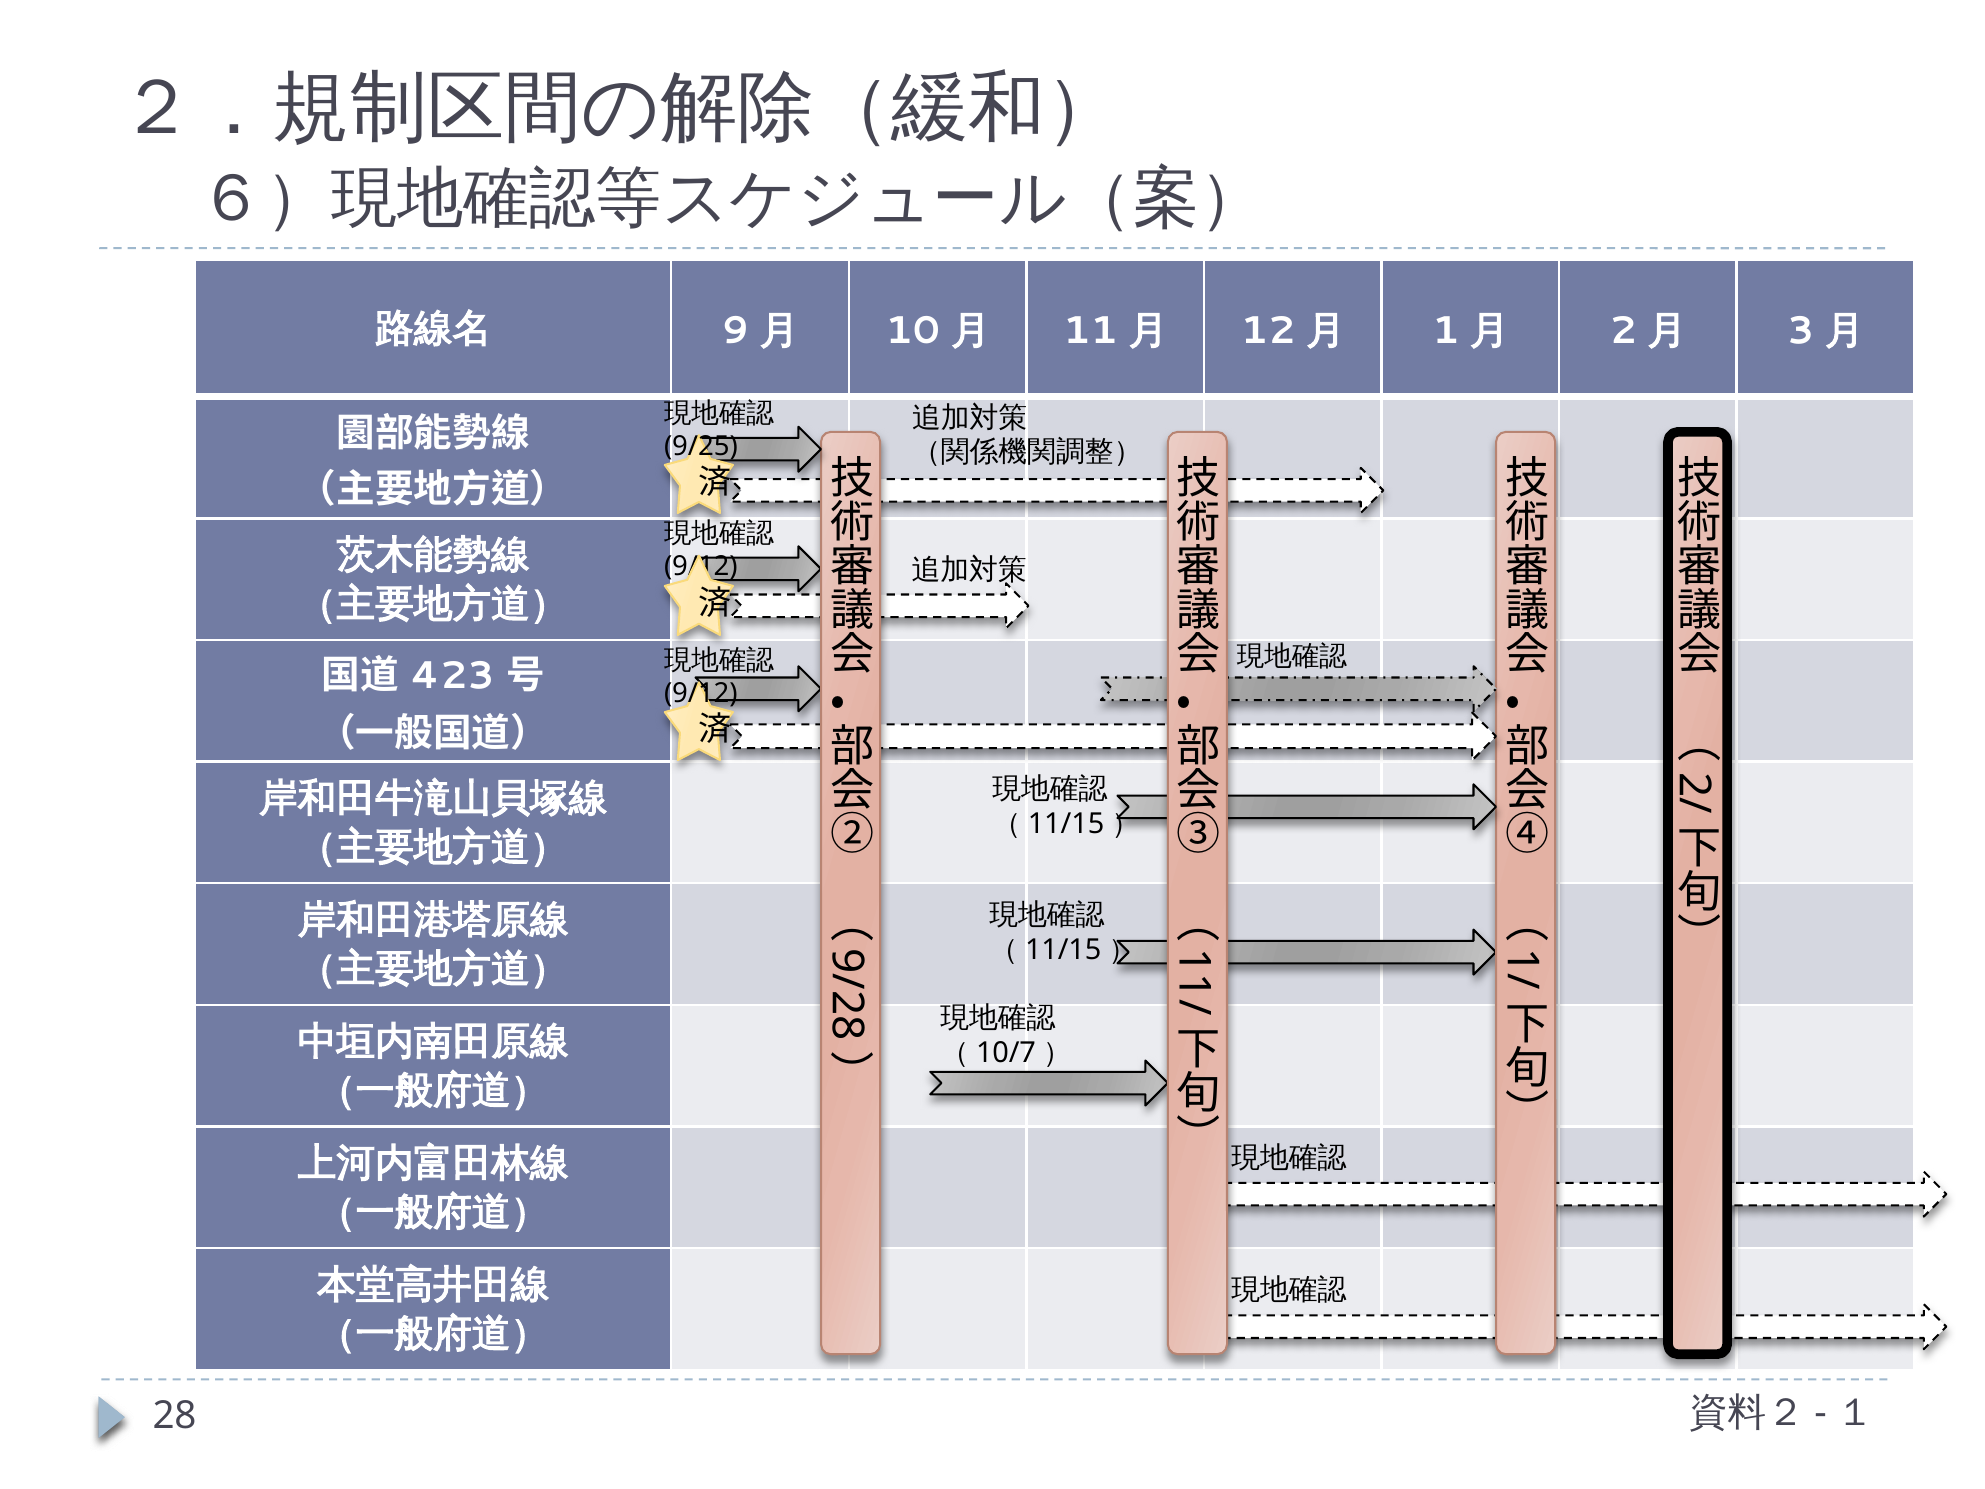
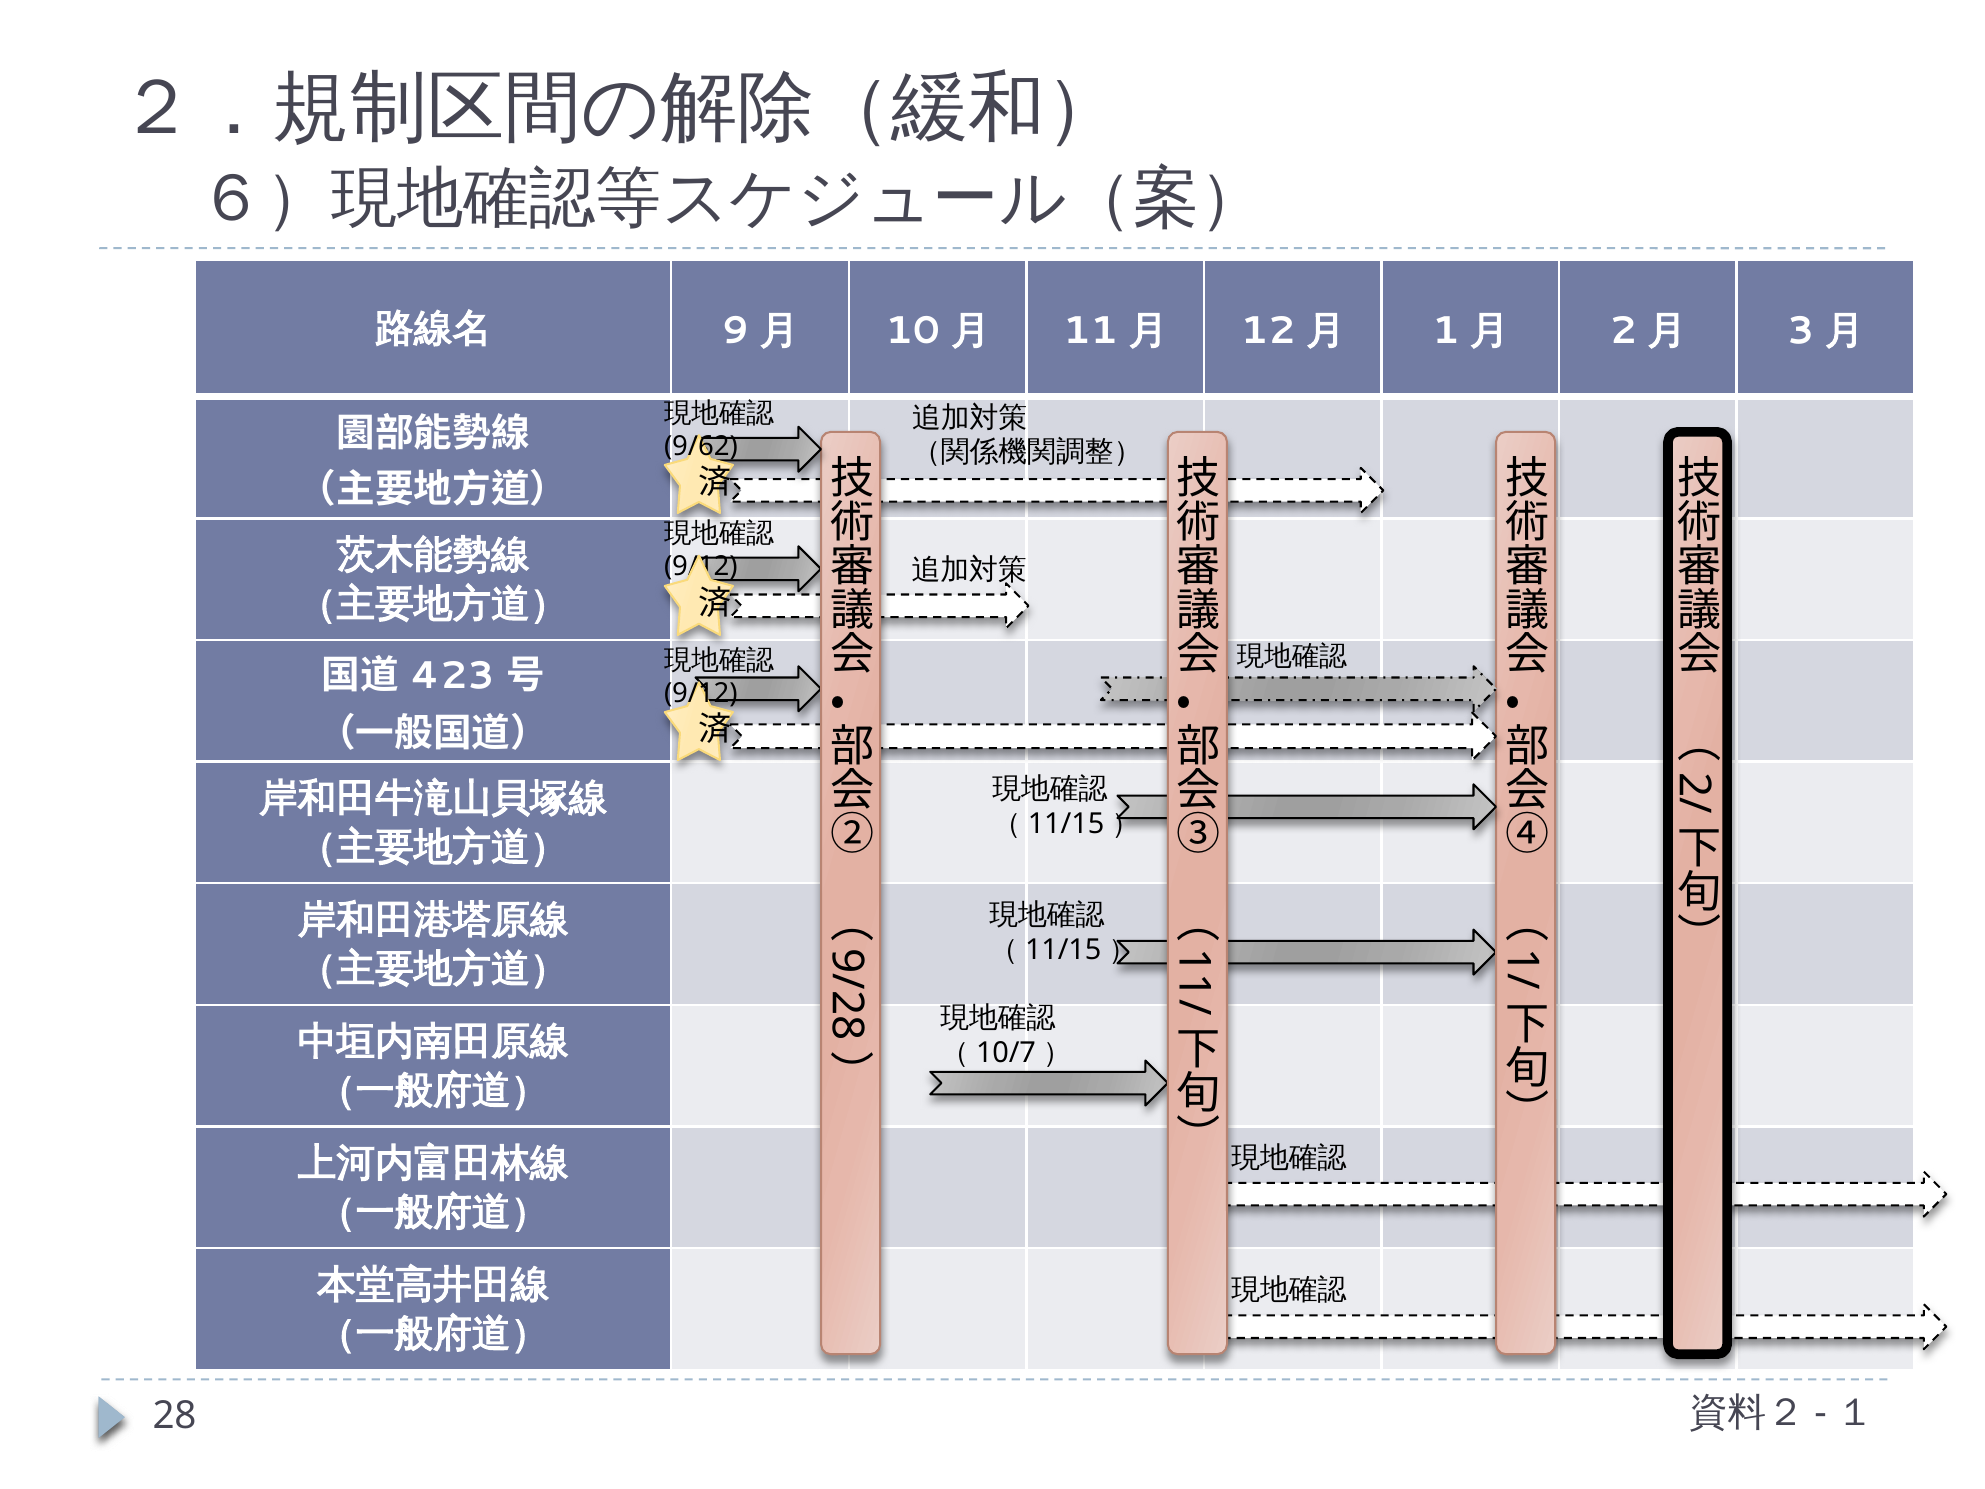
9/25: 9/25 -> 9/62 (701, 446)
